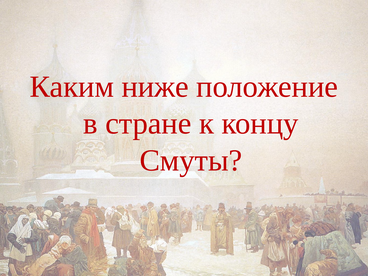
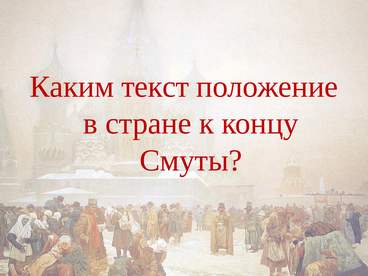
ниже: ниже -> текст (155, 87)
